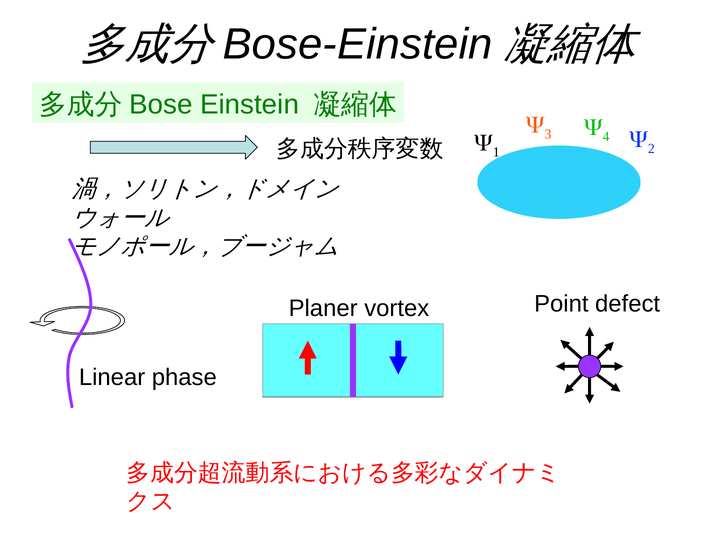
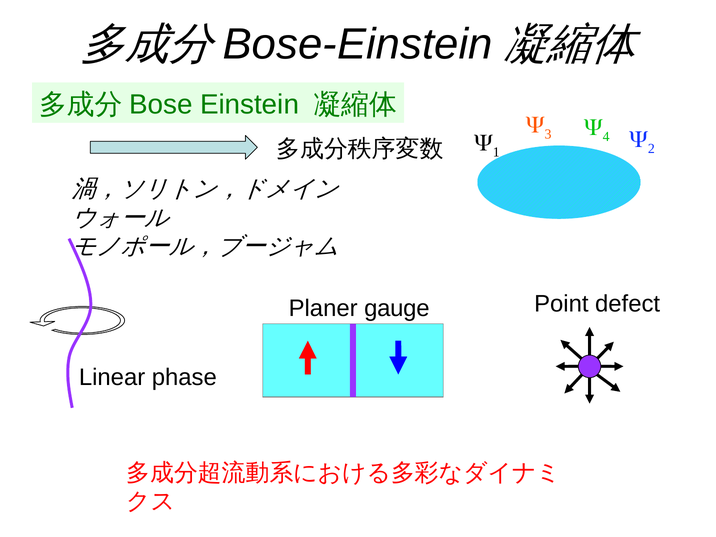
vortex: vortex -> gauge (397, 308)
